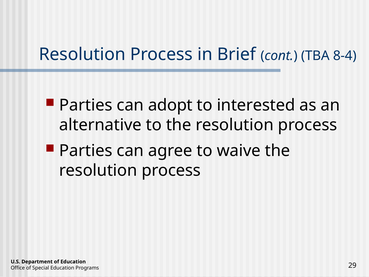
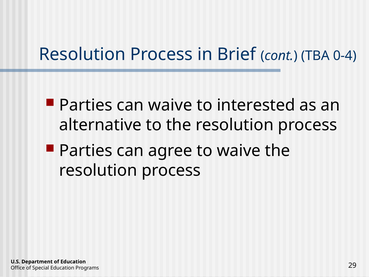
8-4: 8-4 -> 0-4 (345, 56)
can adopt: adopt -> waive (170, 105)
